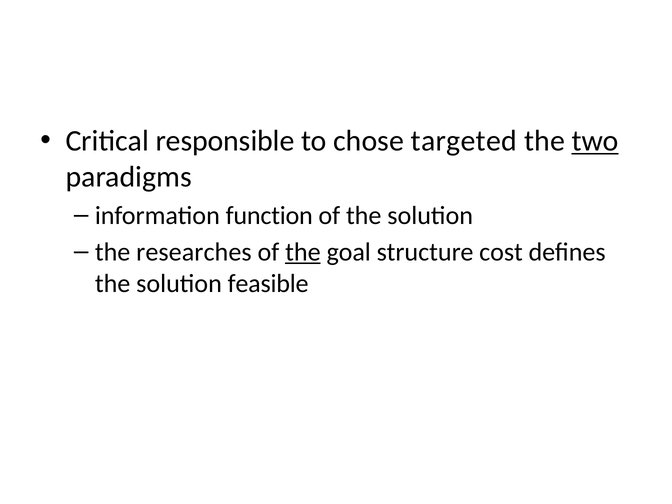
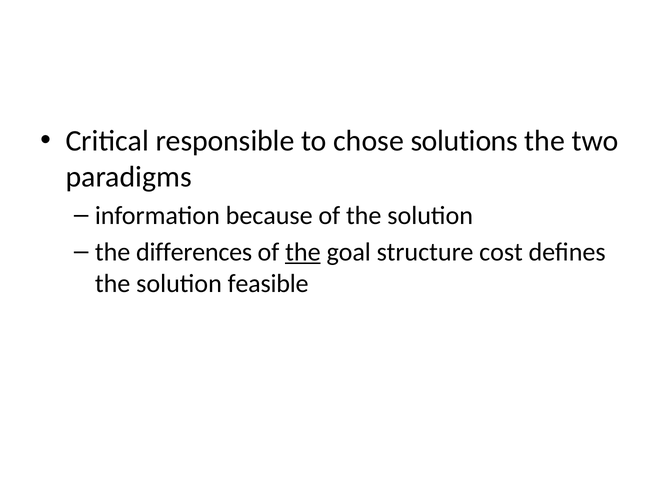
targeted: targeted -> solutions (464, 141)
two underline: present -> none (595, 141)
function: function -> because (269, 215)
researches: researches -> differences (194, 252)
